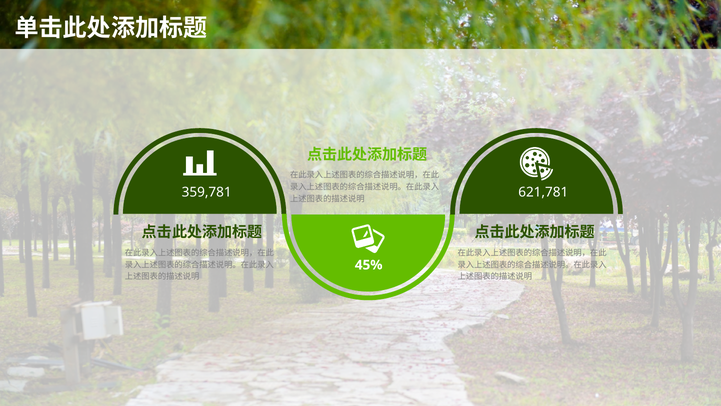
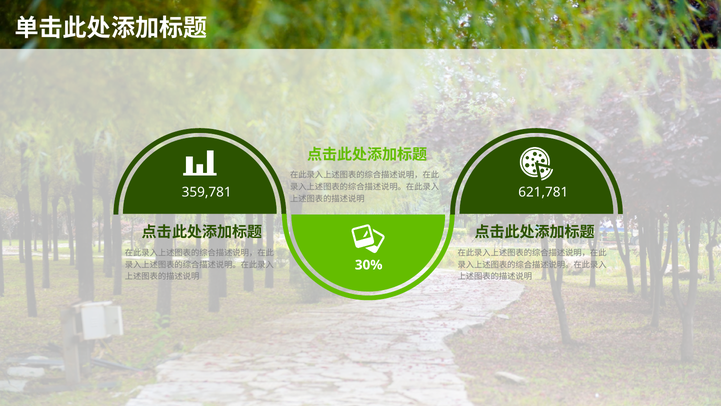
45%: 45% -> 30% (369, 265)
